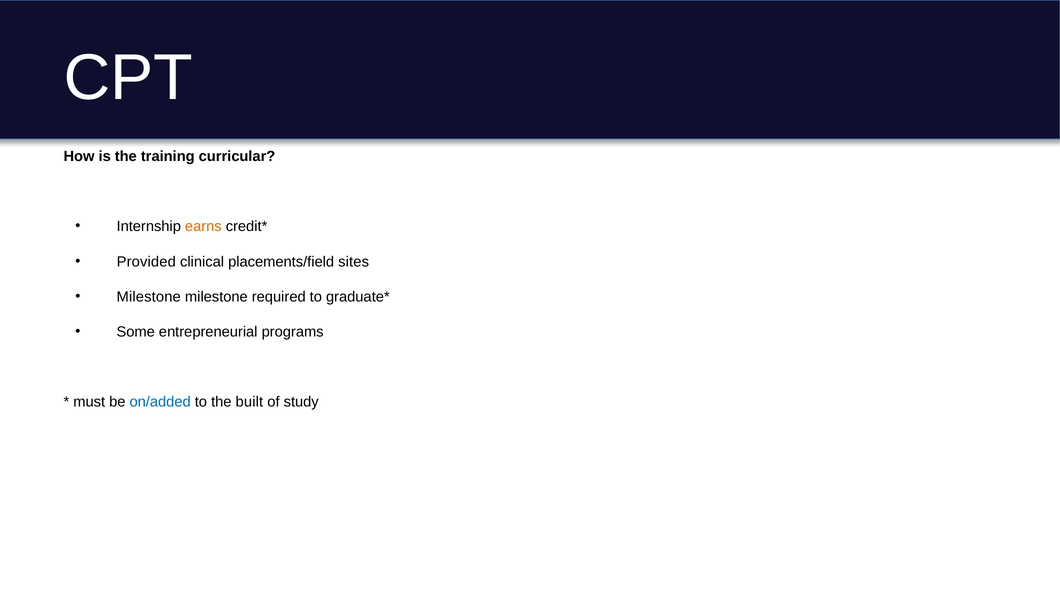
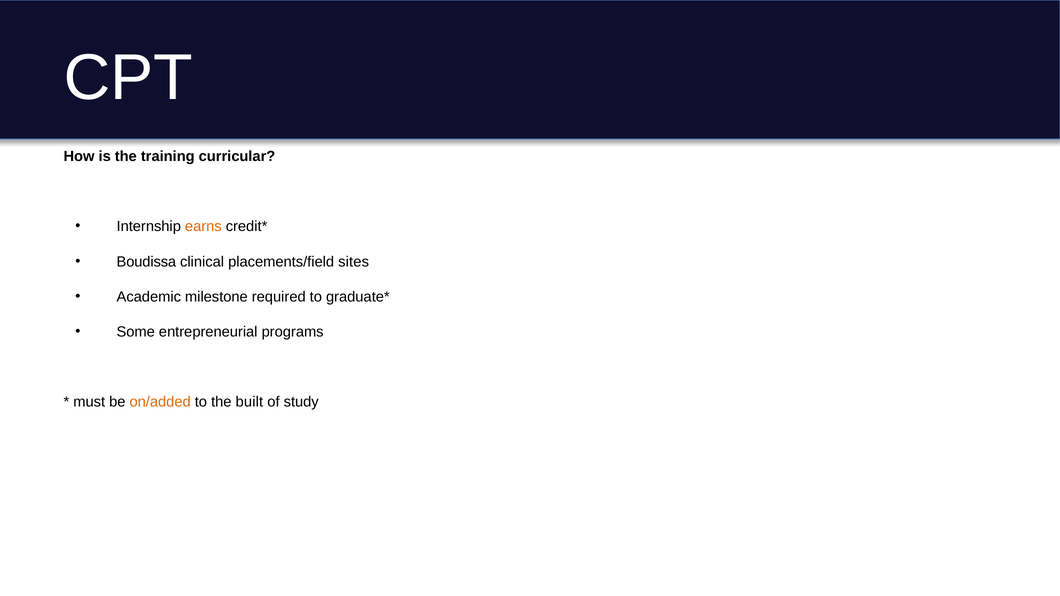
Provided: Provided -> Boudissa (146, 262)
Milestone: Milestone -> Academic (149, 297)
on/added colour: blue -> orange (160, 402)
